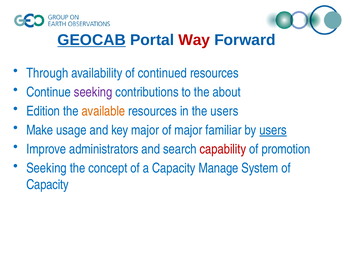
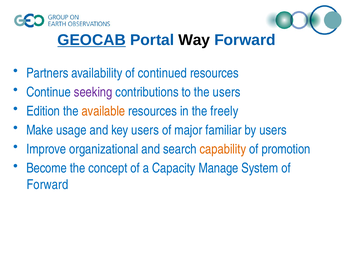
Way colour: red -> black (194, 40)
Through: Through -> Partners (47, 73)
the about: about -> users (227, 92)
the users: users -> freely (224, 111)
key major: major -> users (145, 130)
users underline: present -> none (273, 130)
administrators: administrators -> organizational (104, 149)
capability colour: red -> orange (223, 149)
Seeking: Seeking -> Become (47, 169)
Capacity: Capacity -> Forward (47, 185)
